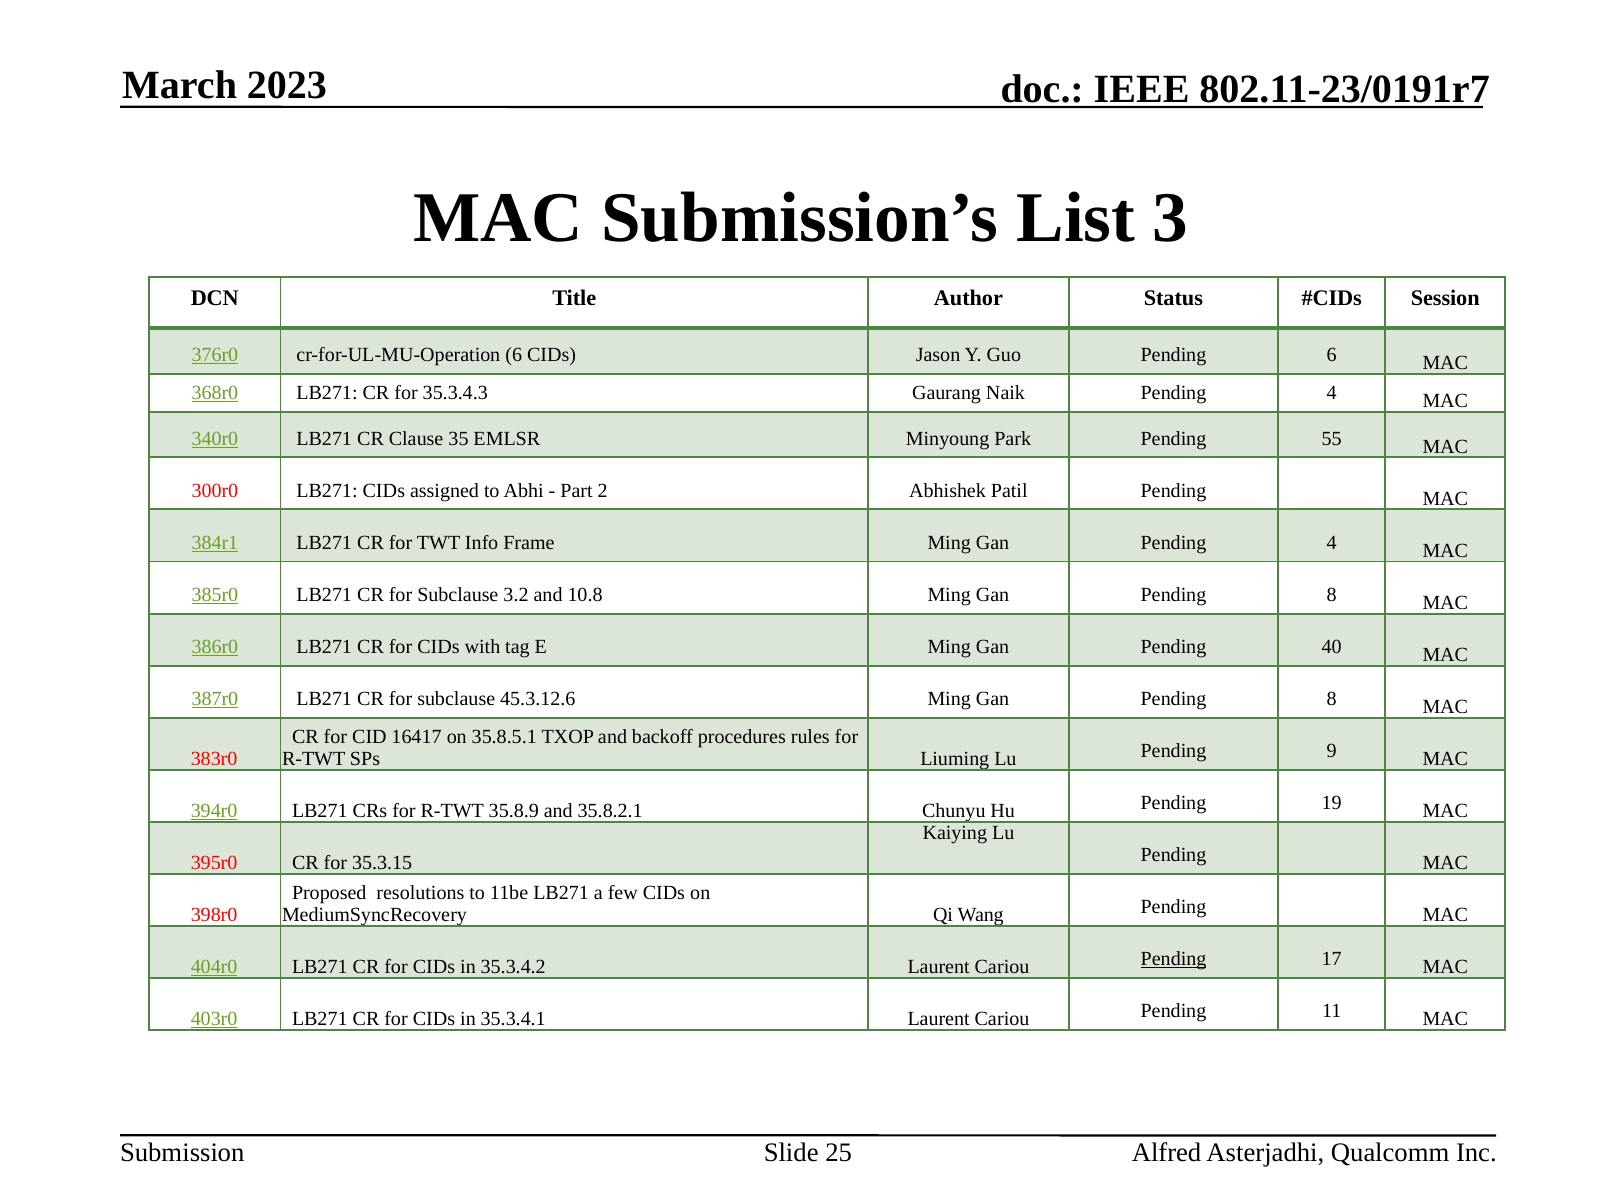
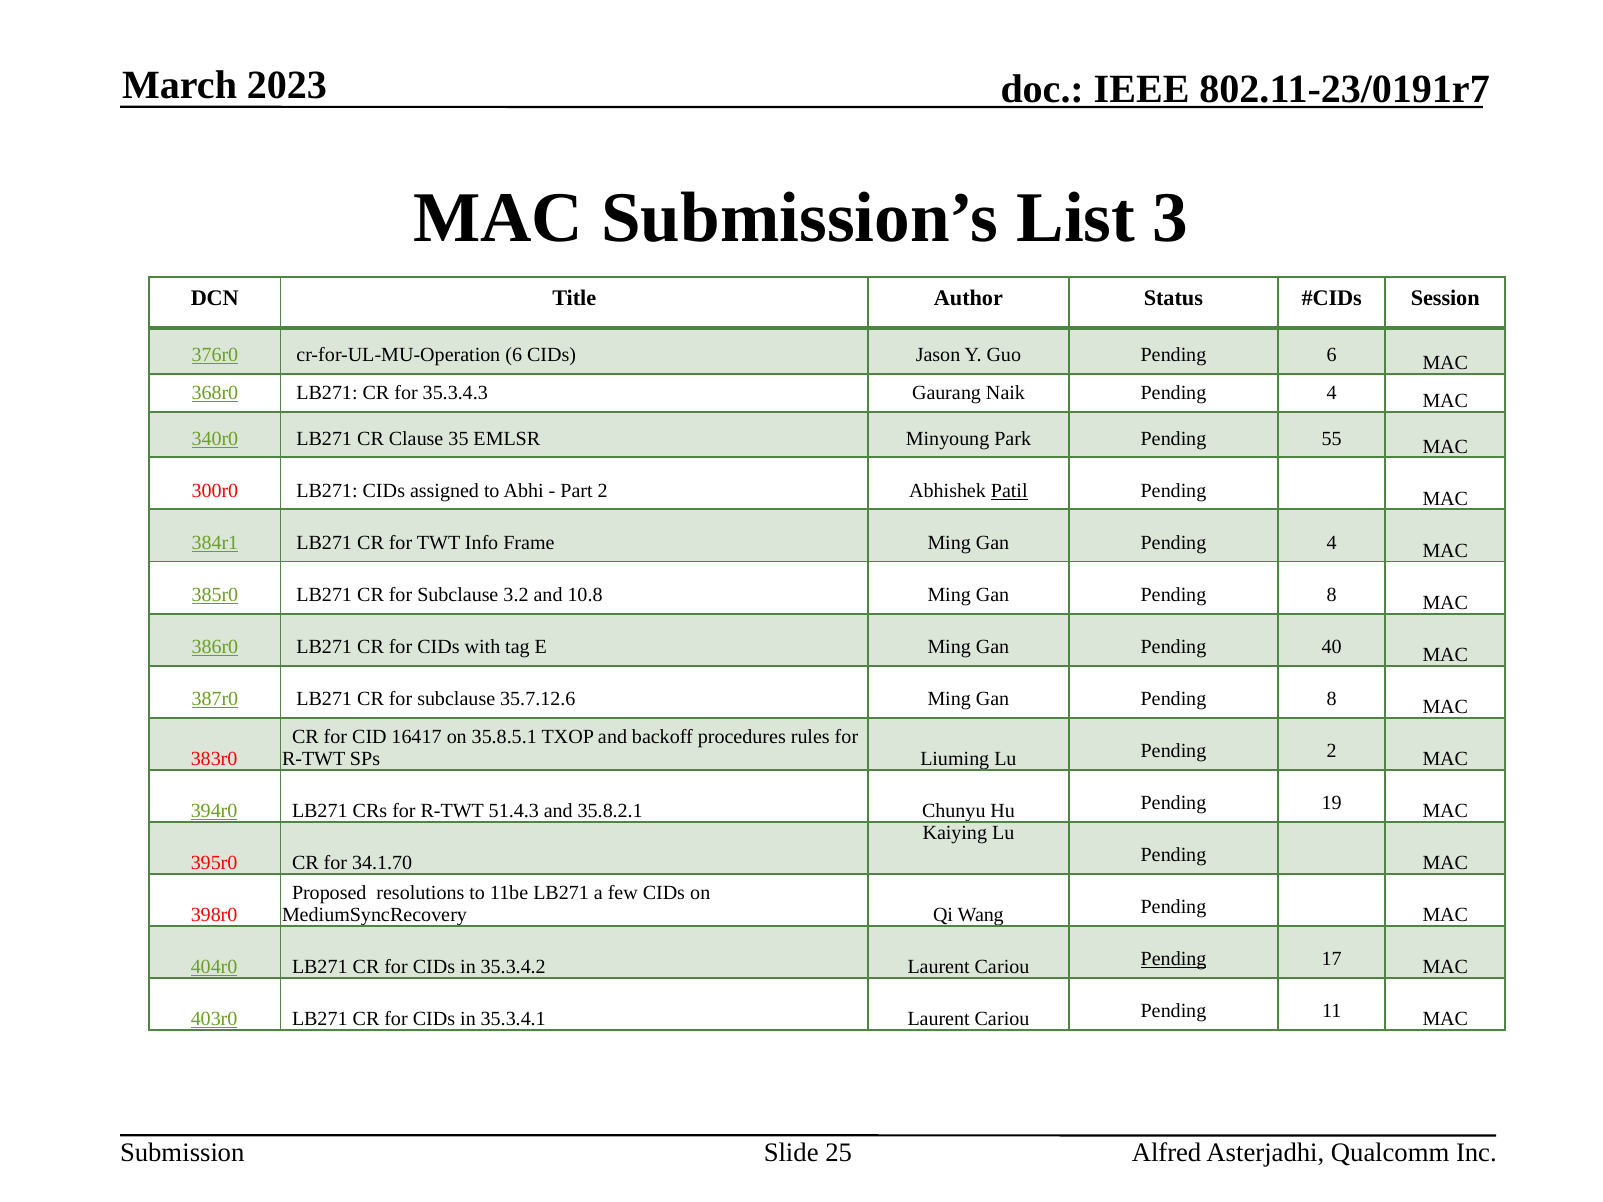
Patil underline: none -> present (1009, 491)
45.3.12.6: 45.3.12.6 -> 35.7.12.6 (538, 699)
Pending 9: 9 -> 2 (1332, 751)
35.8.9: 35.8.9 -> 51.4.3 (514, 811)
35.3.15: 35.3.15 -> 34.1.70 (382, 863)
